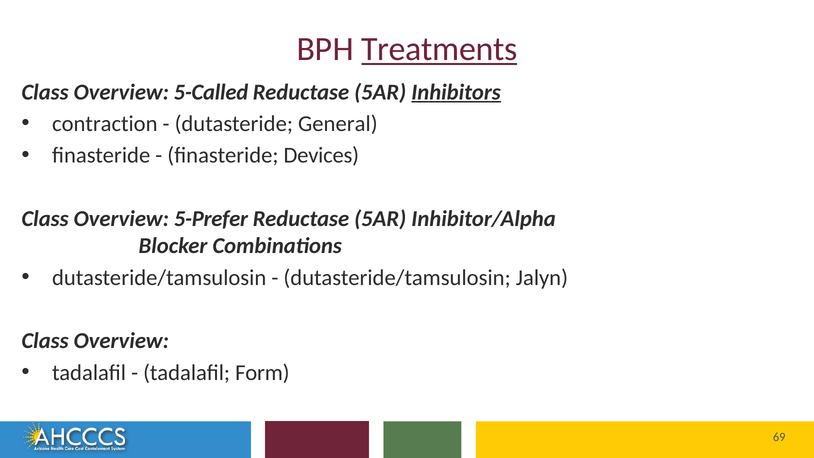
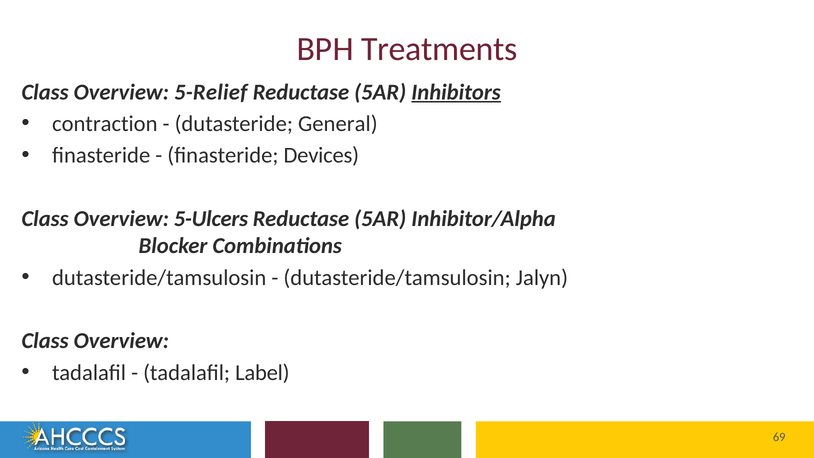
Treatments underline: present -> none (439, 49)
5-Called: 5-Called -> 5-Relief (211, 92)
5-Prefer: 5-Prefer -> 5-Ulcers (211, 219)
Form: Form -> Label (262, 373)
